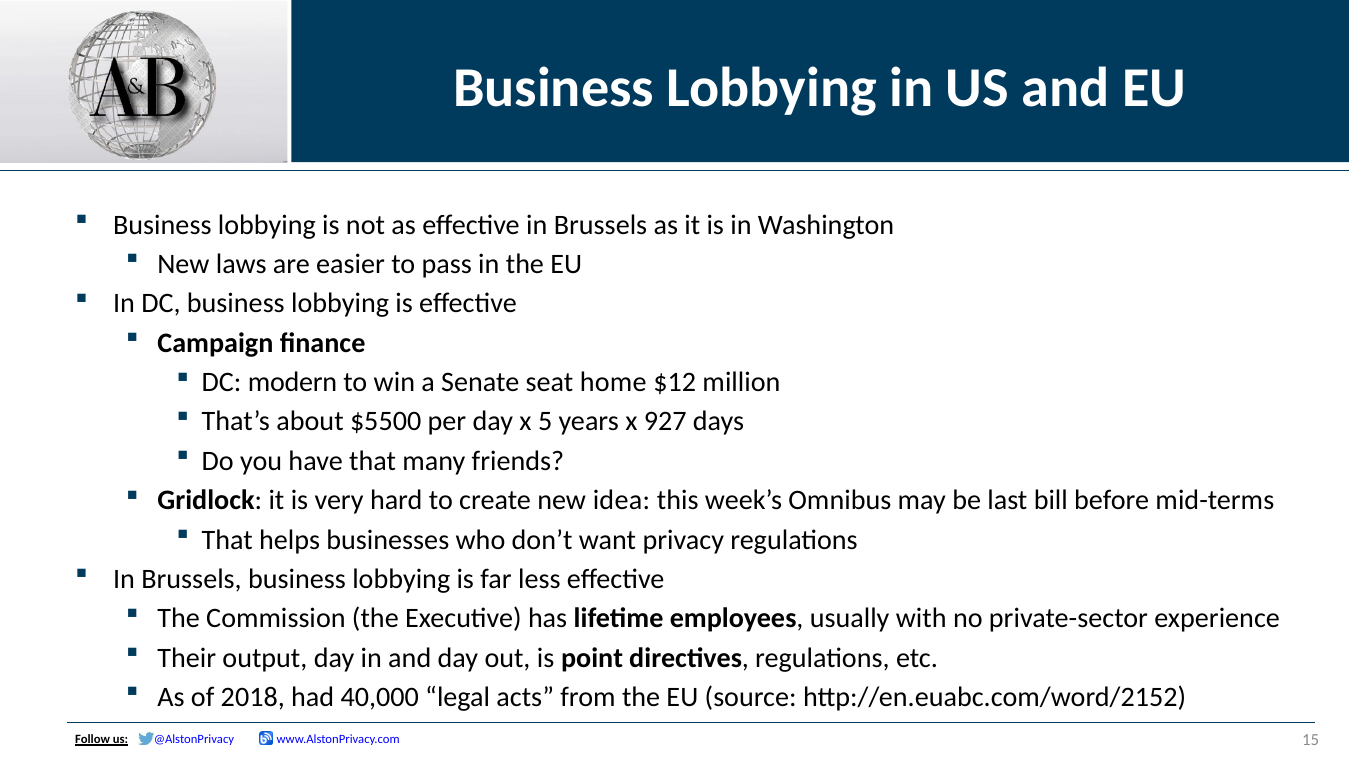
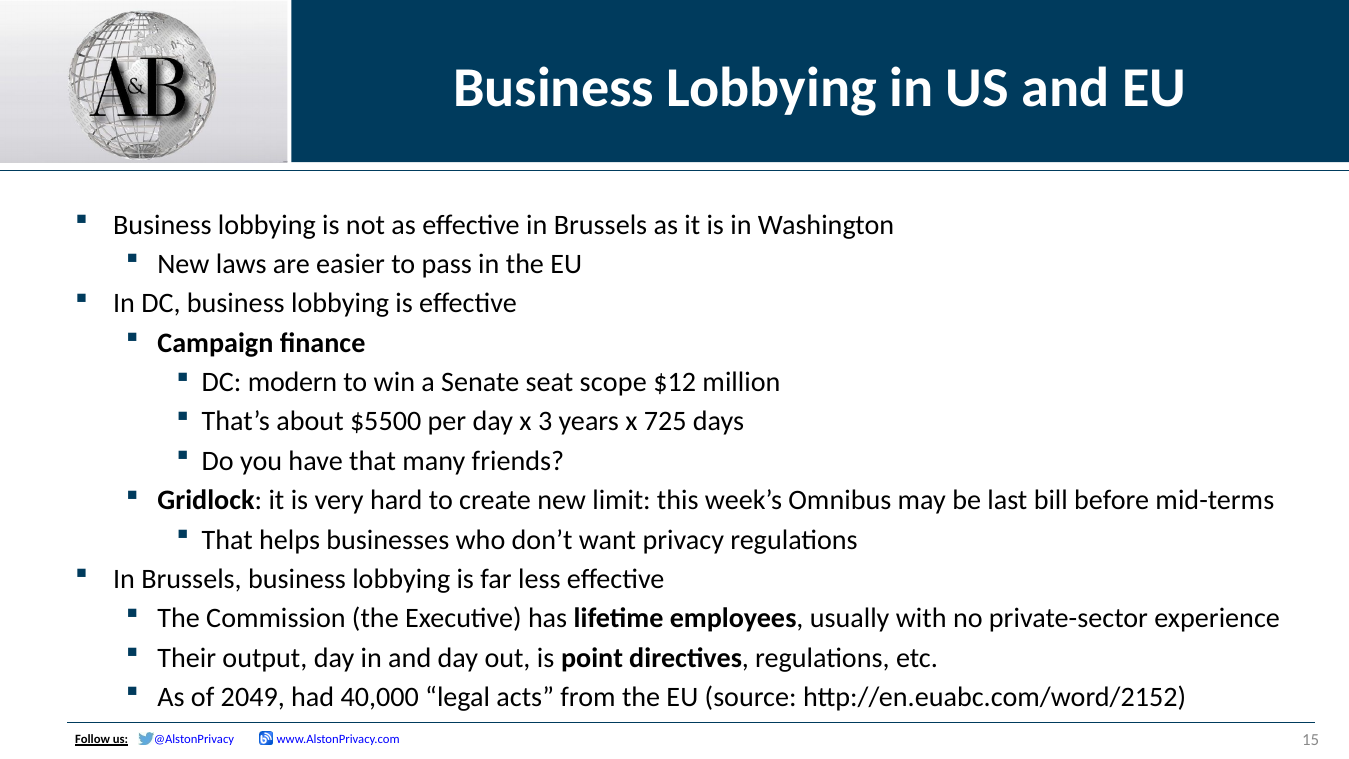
home: home -> scope (613, 382)
5: 5 -> 3 (545, 422)
927: 927 -> 725 (665, 422)
idea: idea -> limit (622, 500)
2018: 2018 -> 2049 (253, 697)
